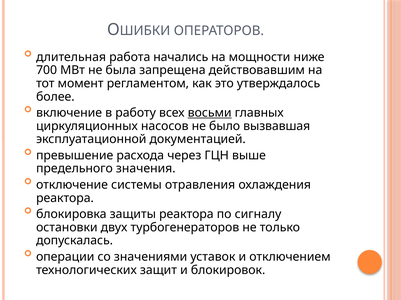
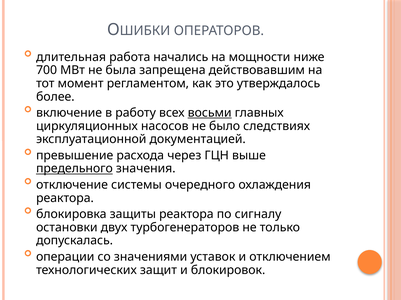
вызвавшая: вызвавшая -> следствиях (277, 126)
предельного underline: none -> present (74, 169)
отравления: отравления -> очередного (200, 185)
